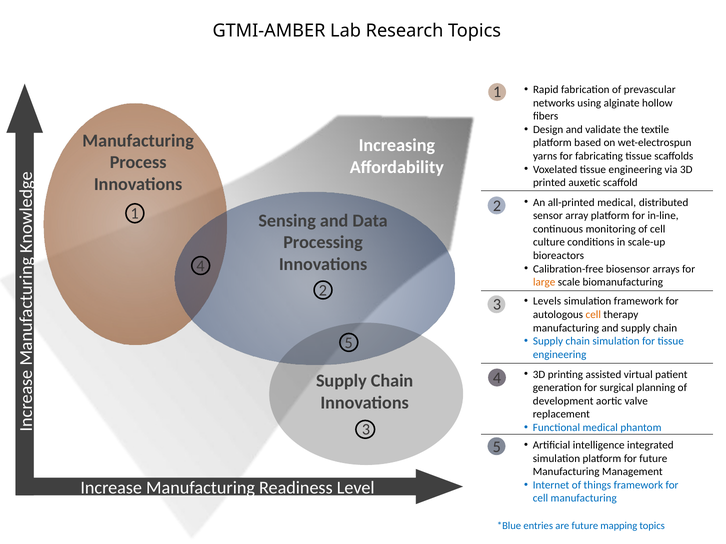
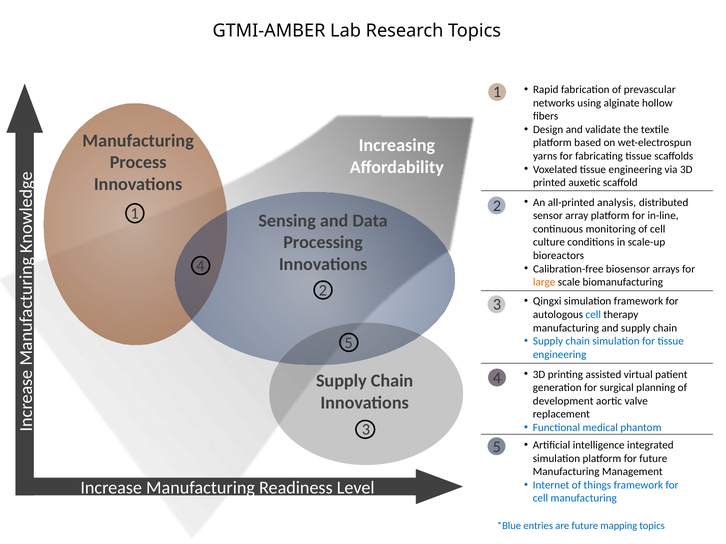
all-printed medical: medical -> analysis (617, 203)
Levels: Levels -> Qingxi (547, 302)
cell colour: orange -> blue (593, 315)
